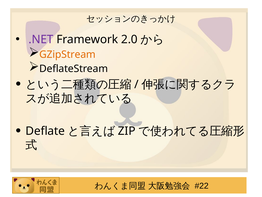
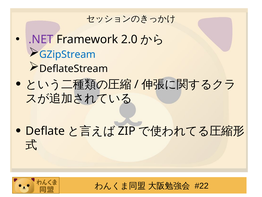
GZipStream colour: orange -> blue (68, 54)
